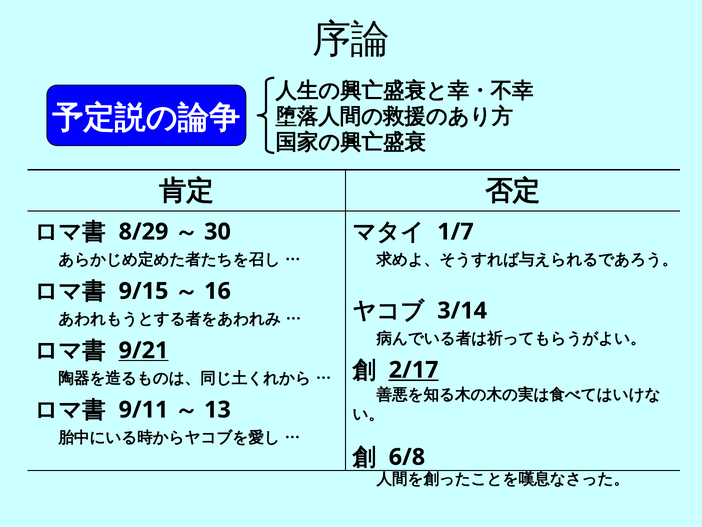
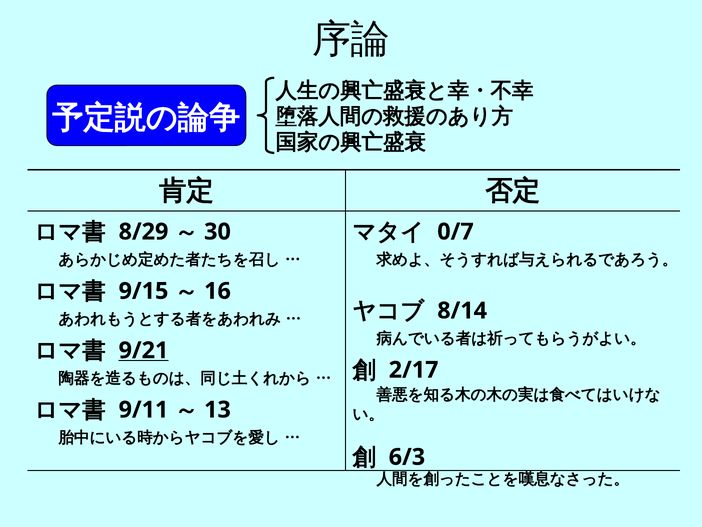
1/7: 1/7 -> 0/7 (455, 232)
3/14: 3/14 -> 8/14 (462, 310)
2/17 underline: present -> none (414, 370)
6/8: 6/8 -> 6/3 (407, 457)
